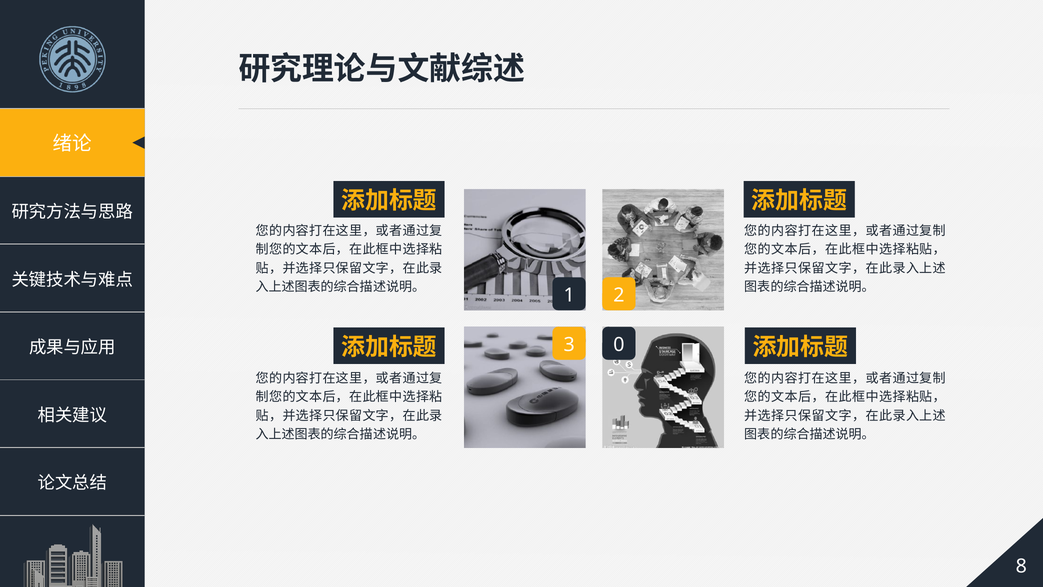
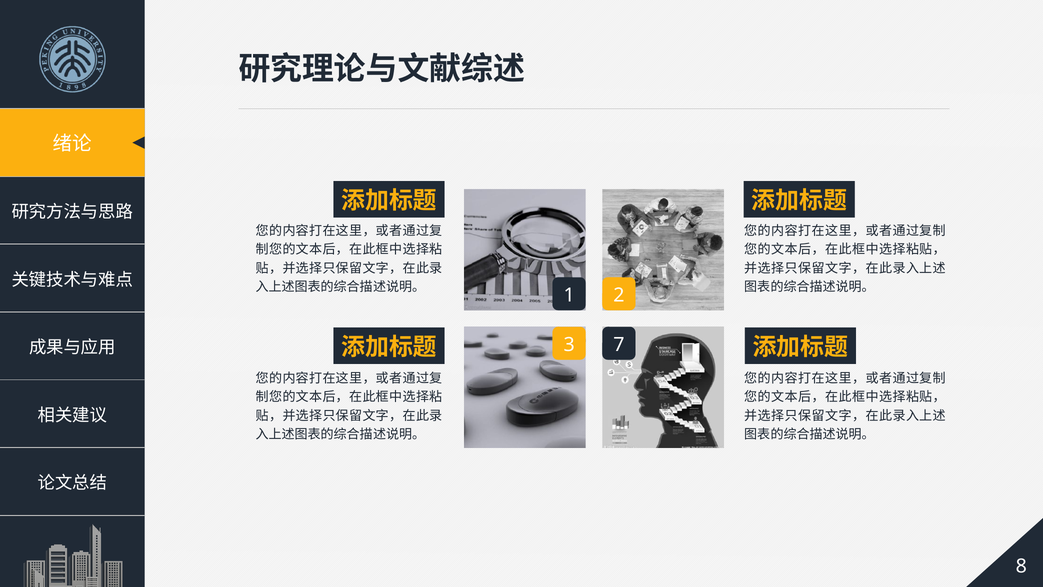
0: 0 -> 7 (619, 344)
